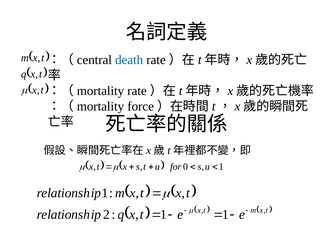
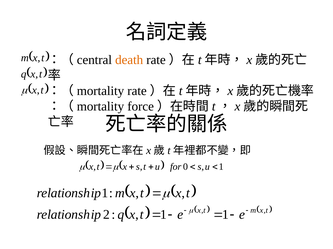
death colour: blue -> orange (129, 60)
